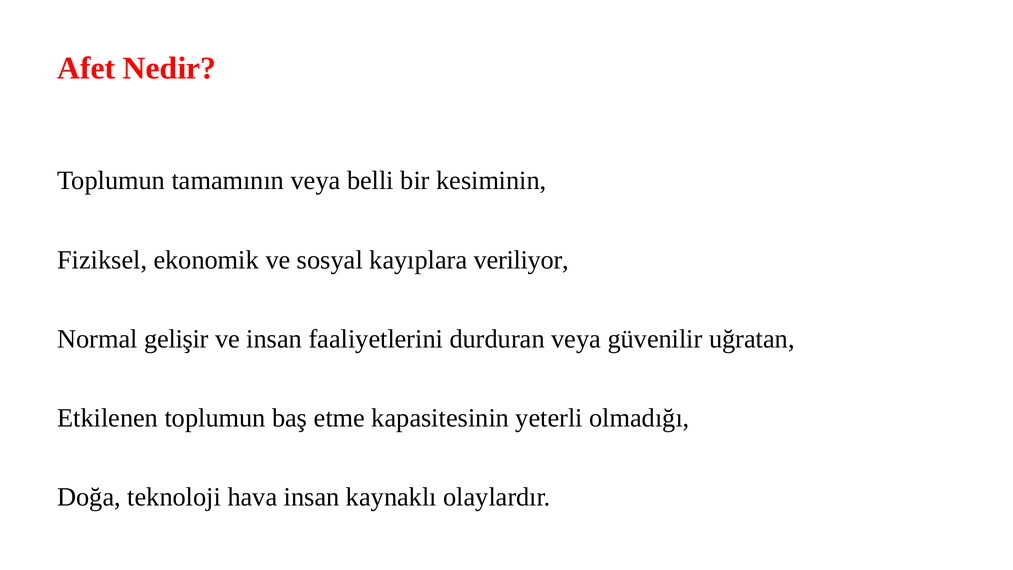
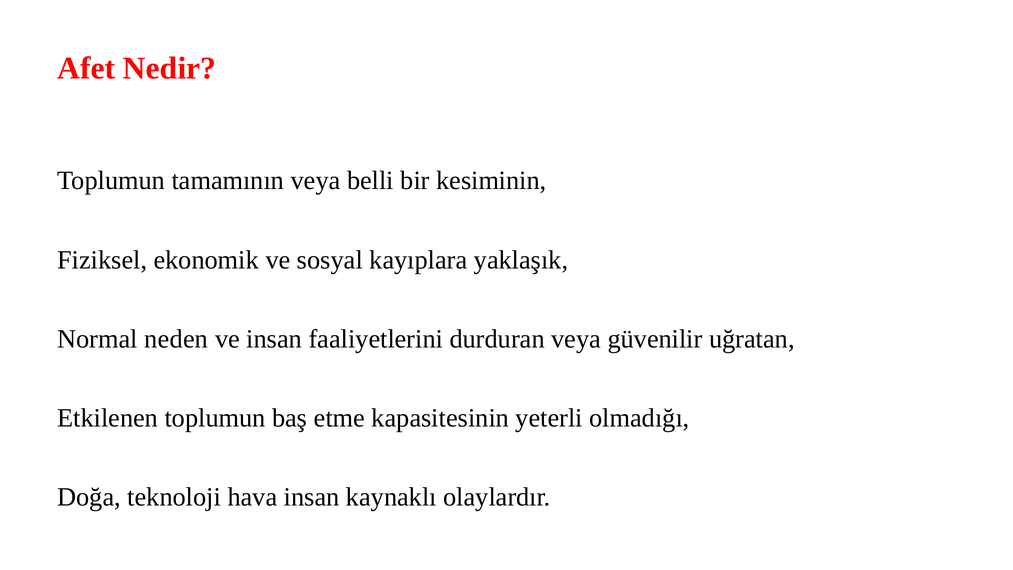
veriliyor: veriliyor -> yaklaşık (521, 260)
gelişir: gelişir -> neden (176, 339)
